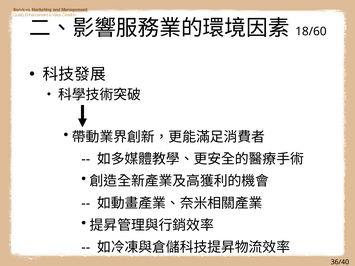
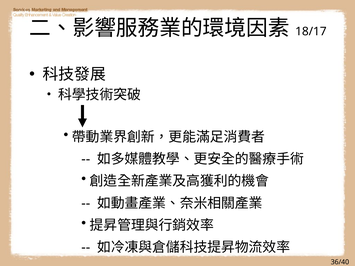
18/60: 18/60 -> 18/17 (311, 31)
